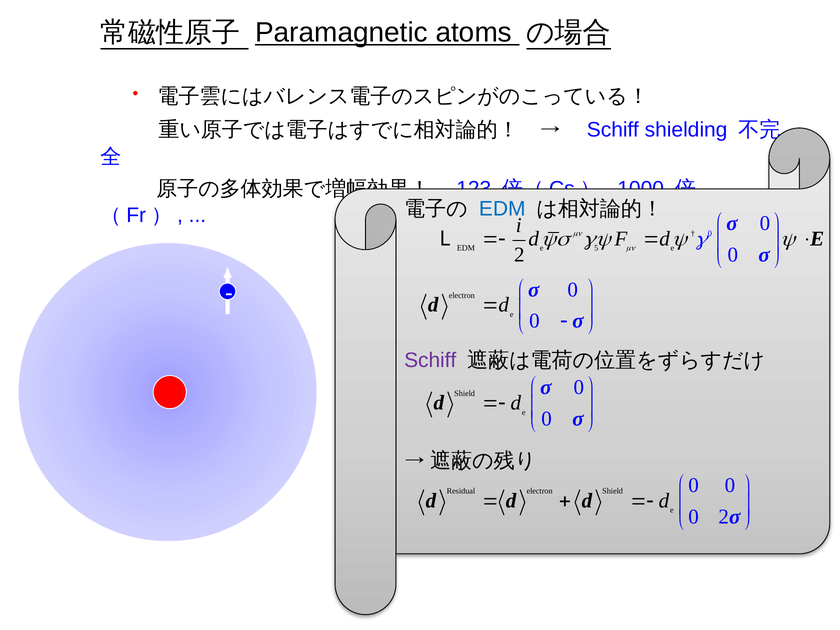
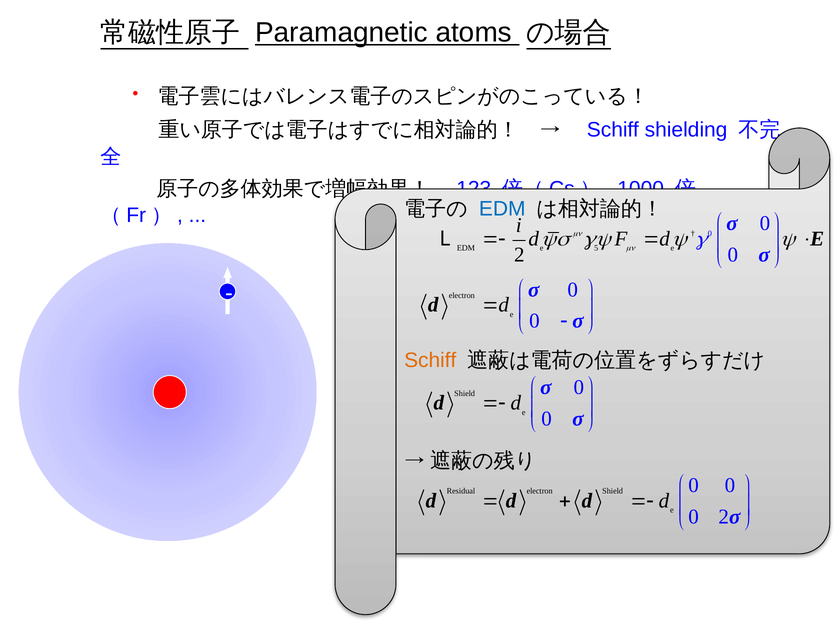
Schiff colour: purple -> orange (430, 360)
